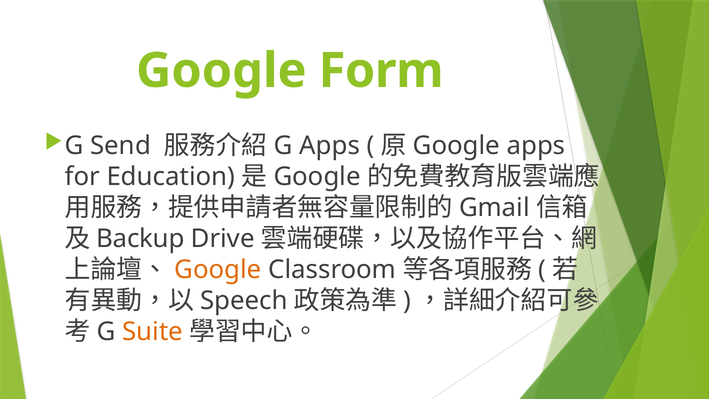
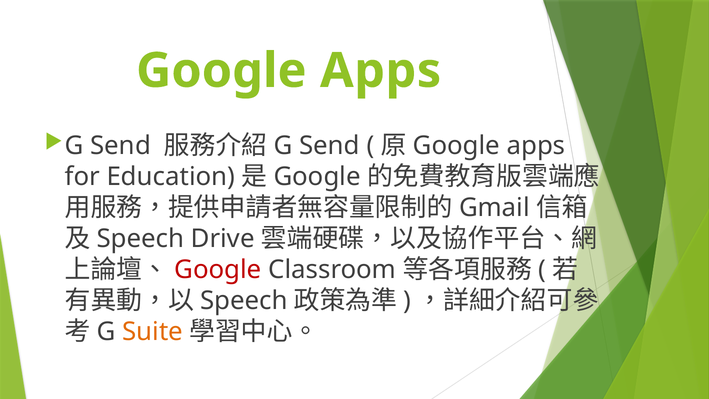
Form: Form -> Apps (381, 71)
Apps: Apps -> Send (329, 146)
Backup: Backup -> Speech (140, 239)
Google colour: orange -> red (218, 270)
